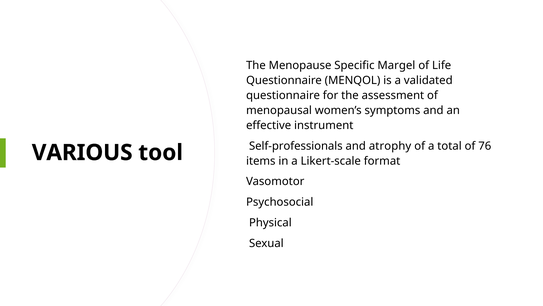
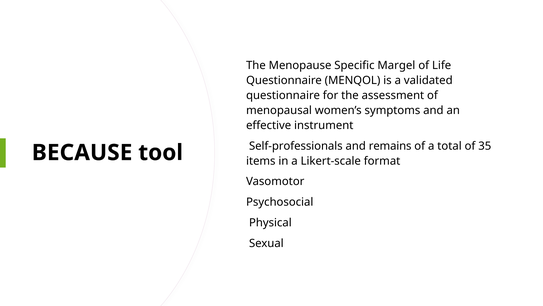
atrophy: atrophy -> remains (390, 146)
76: 76 -> 35 (485, 146)
VARIOUS: VARIOUS -> BECAUSE (82, 152)
